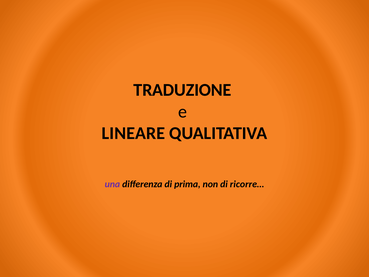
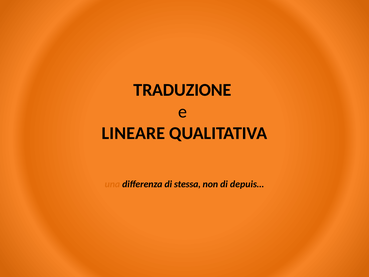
una colour: purple -> orange (112, 184)
prima: prima -> stessa (187, 184)
ricorre…: ricorre… -> depuis… (247, 184)
